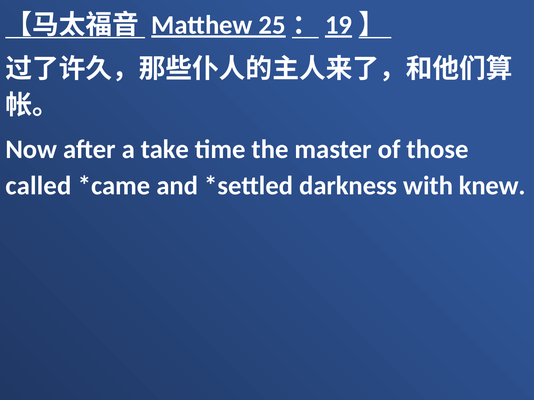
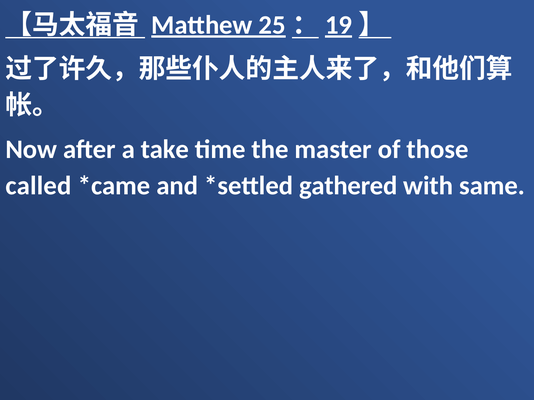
darkness: darkness -> gathered (348, 186)
knew: knew -> same (492, 186)
